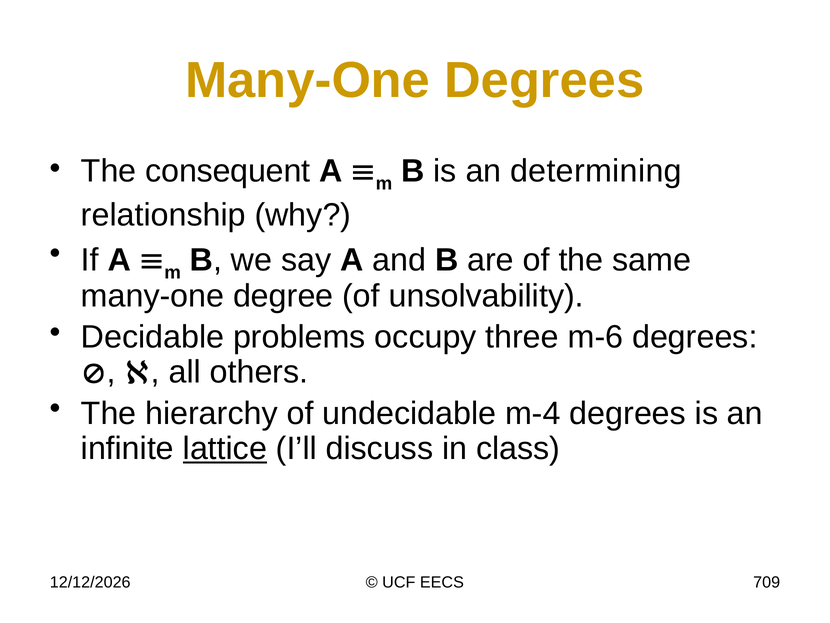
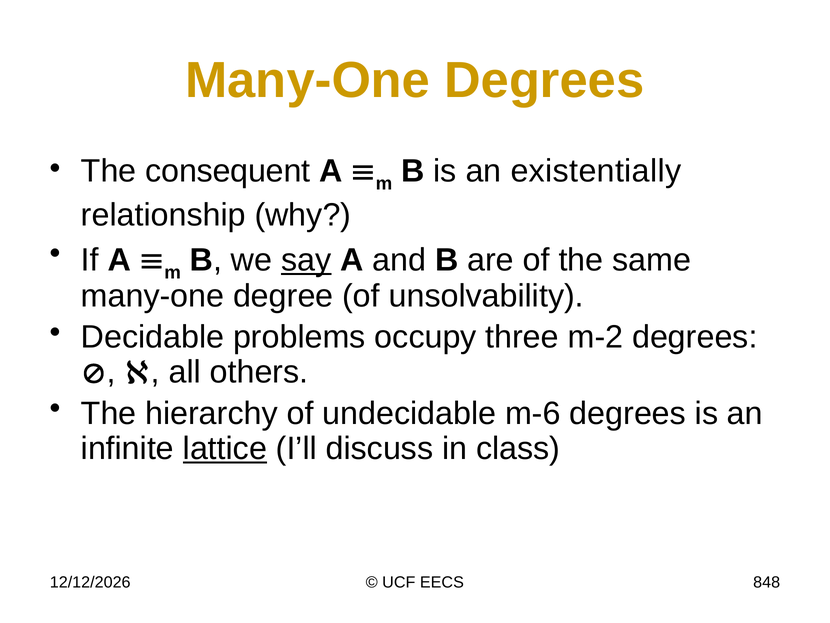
determining: determining -> existentially (596, 171)
say underline: none -> present (306, 260)
m-6: m-6 -> m-2 (596, 337)
m-4: m-4 -> m-6 (533, 413)
709: 709 -> 848 (767, 582)
